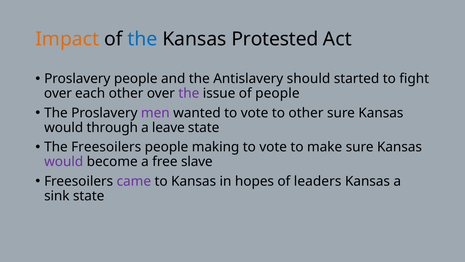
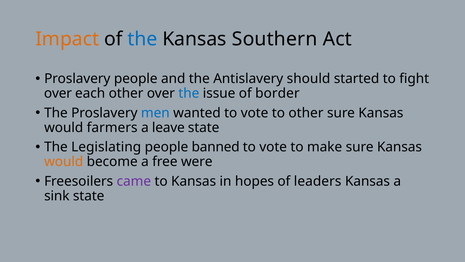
Protested: Protested -> Southern (275, 39)
the colour: purple -> blue (189, 93)
of people: people -> border (277, 93)
men colour: purple -> blue (155, 113)
through: through -> farmers (112, 127)
The Freesoilers: Freesoilers -> Legislating (106, 147)
making: making -> banned (216, 147)
would colour: purple -> orange (64, 162)
slave: slave -> were (197, 162)
